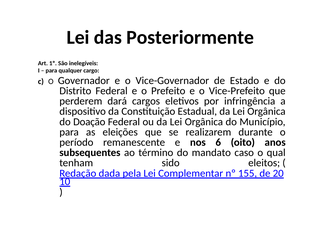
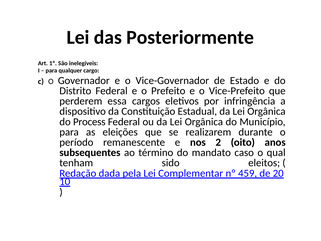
dará: dará -> essa (117, 101)
Doação: Doação -> Process (89, 122)
6: 6 -> 2 (218, 142)
155: 155 -> 459 (248, 173)
